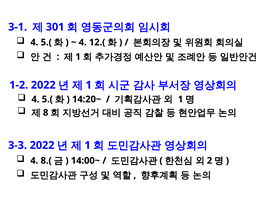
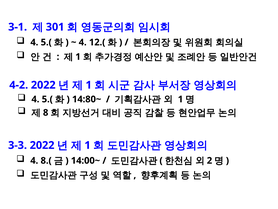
1-2: 1-2 -> 4-2 (19, 85)
14:20~: 14:20~ -> 14:80~ (87, 99)
